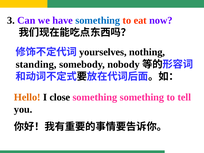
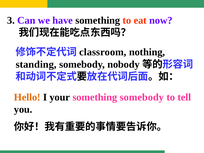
something colour: blue -> black (98, 20)
yourselves: yourselves -> classroom (103, 52)
close: close -> your (60, 97)
something something: something -> somebody (142, 97)
